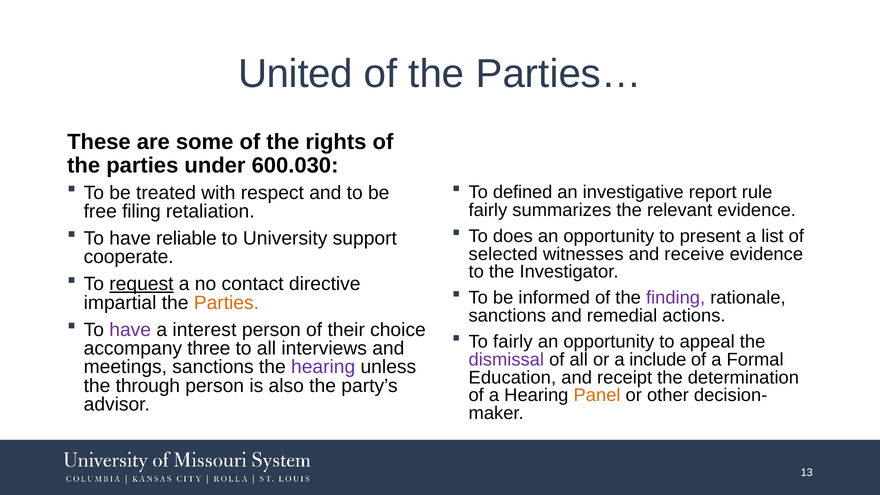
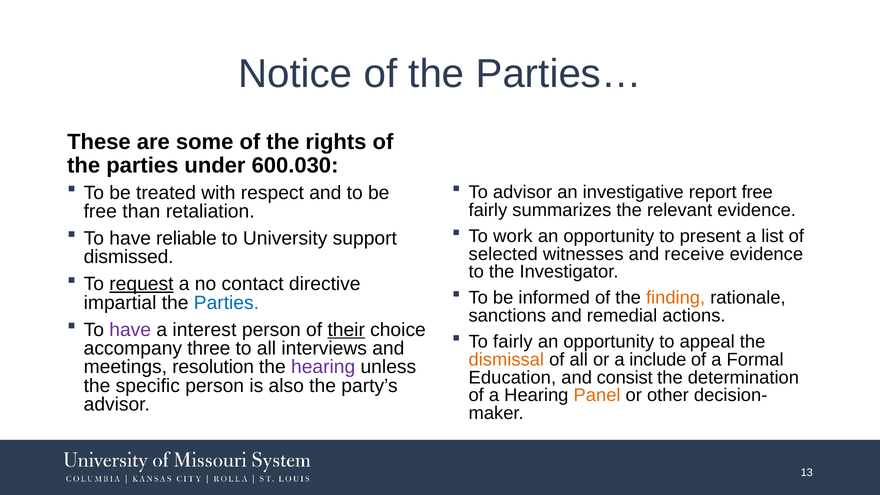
United: United -> Notice (295, 74)
To defined: defined -> advisor (523, 192)
report rule: rule -> free (757, 192)
filing: filing -> than (141, 211)
does: does -> work (513, 236)
cooperate: cooperate -> dismissed (129, 257)
finding colour: purple -> orange (676, 298)
Parties colour: orange -> blue (226, 303)
their underline: none -> present (346, 330)
dismissal colour: purple -> orange (506, 360)
meetings sanctions: sanctions -> resolution (213, 367)
receipt: receipt -> consist (625, 377)
through: through -> specific (148, 386)
